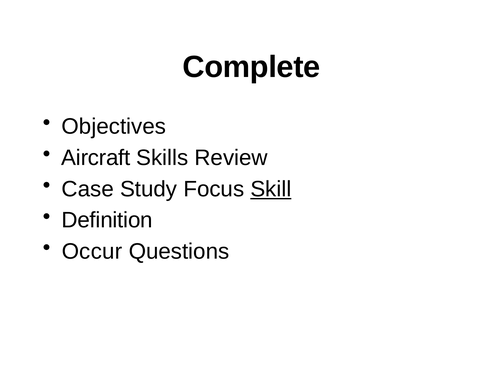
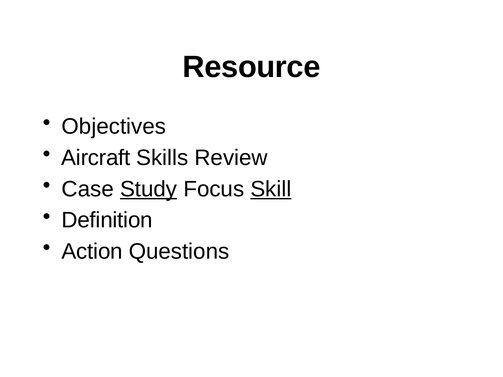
Complete: Complete -> Resource (252, 67)
Study underline: none -> present (149, 189)
Occur: Occur -> Action (92, 252)
